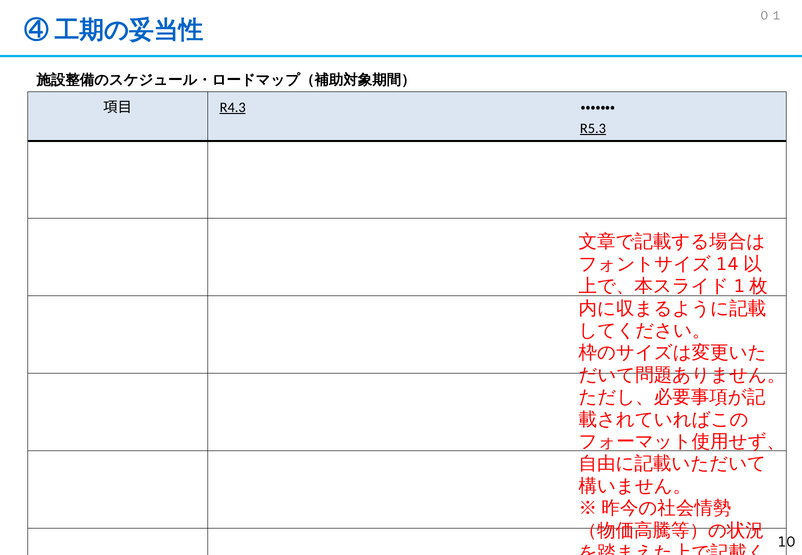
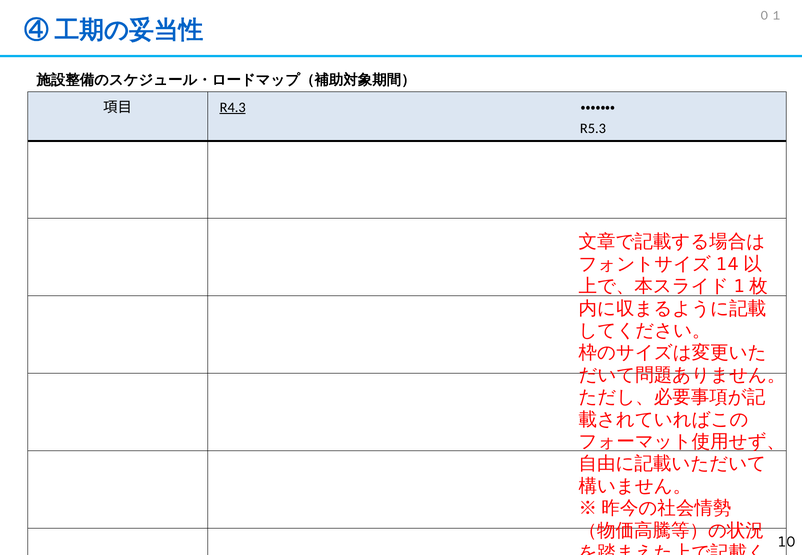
R5.3 underline: present -> none (593, 128)
